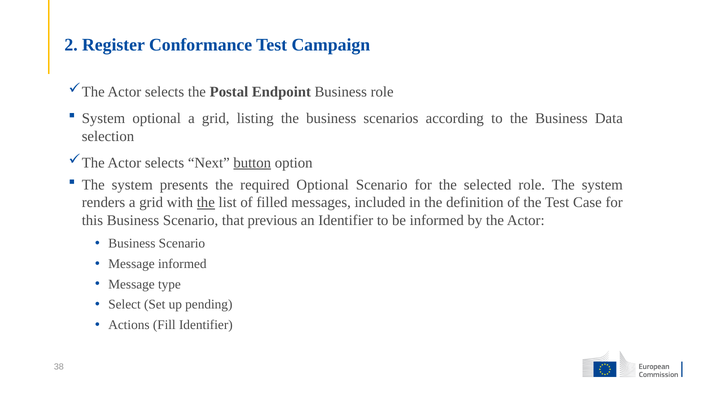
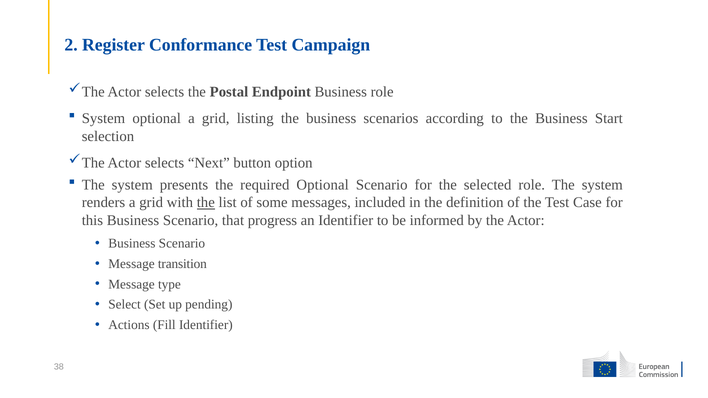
Data: Data -> Start (609, 119)
button underline: present -> none (252, 163)
filled: filled -> some (272, 203)
previous: previous -> progress (272, 220)
Message informed: informed -> transition (182, 264)
